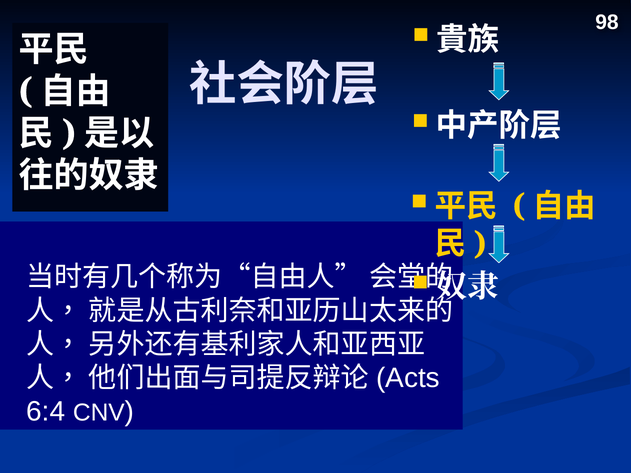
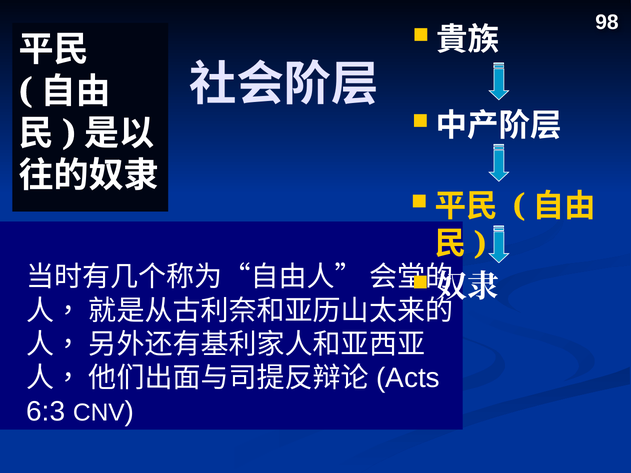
6:4: 6:4 -> 6:3 (46, 412)
